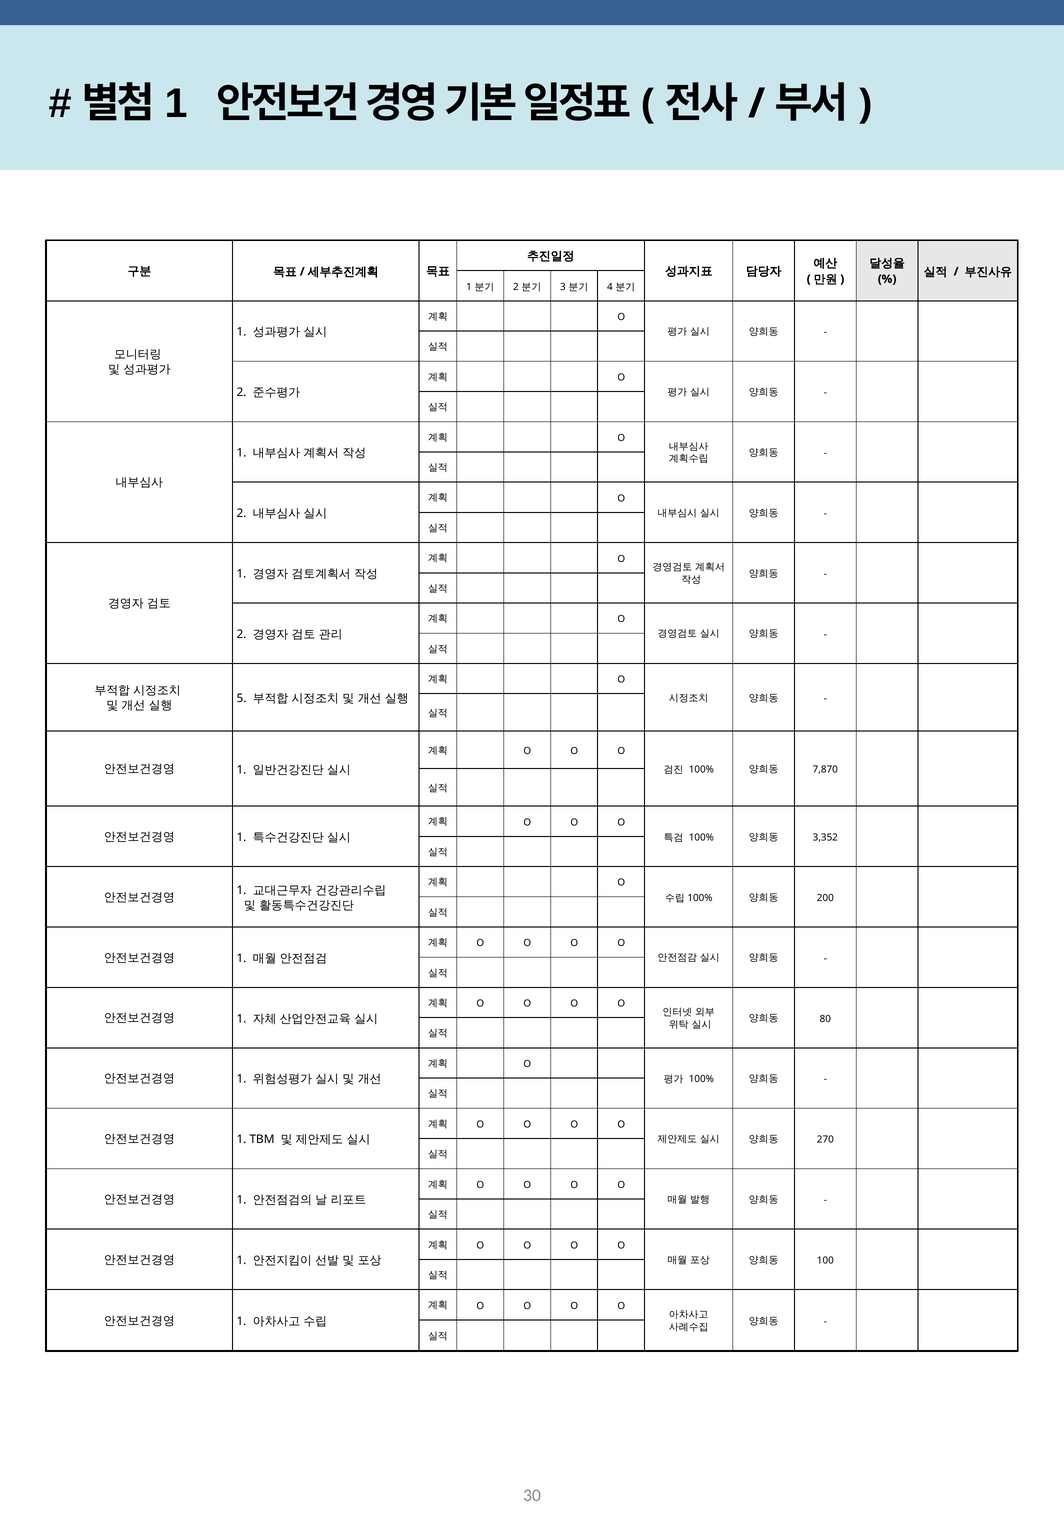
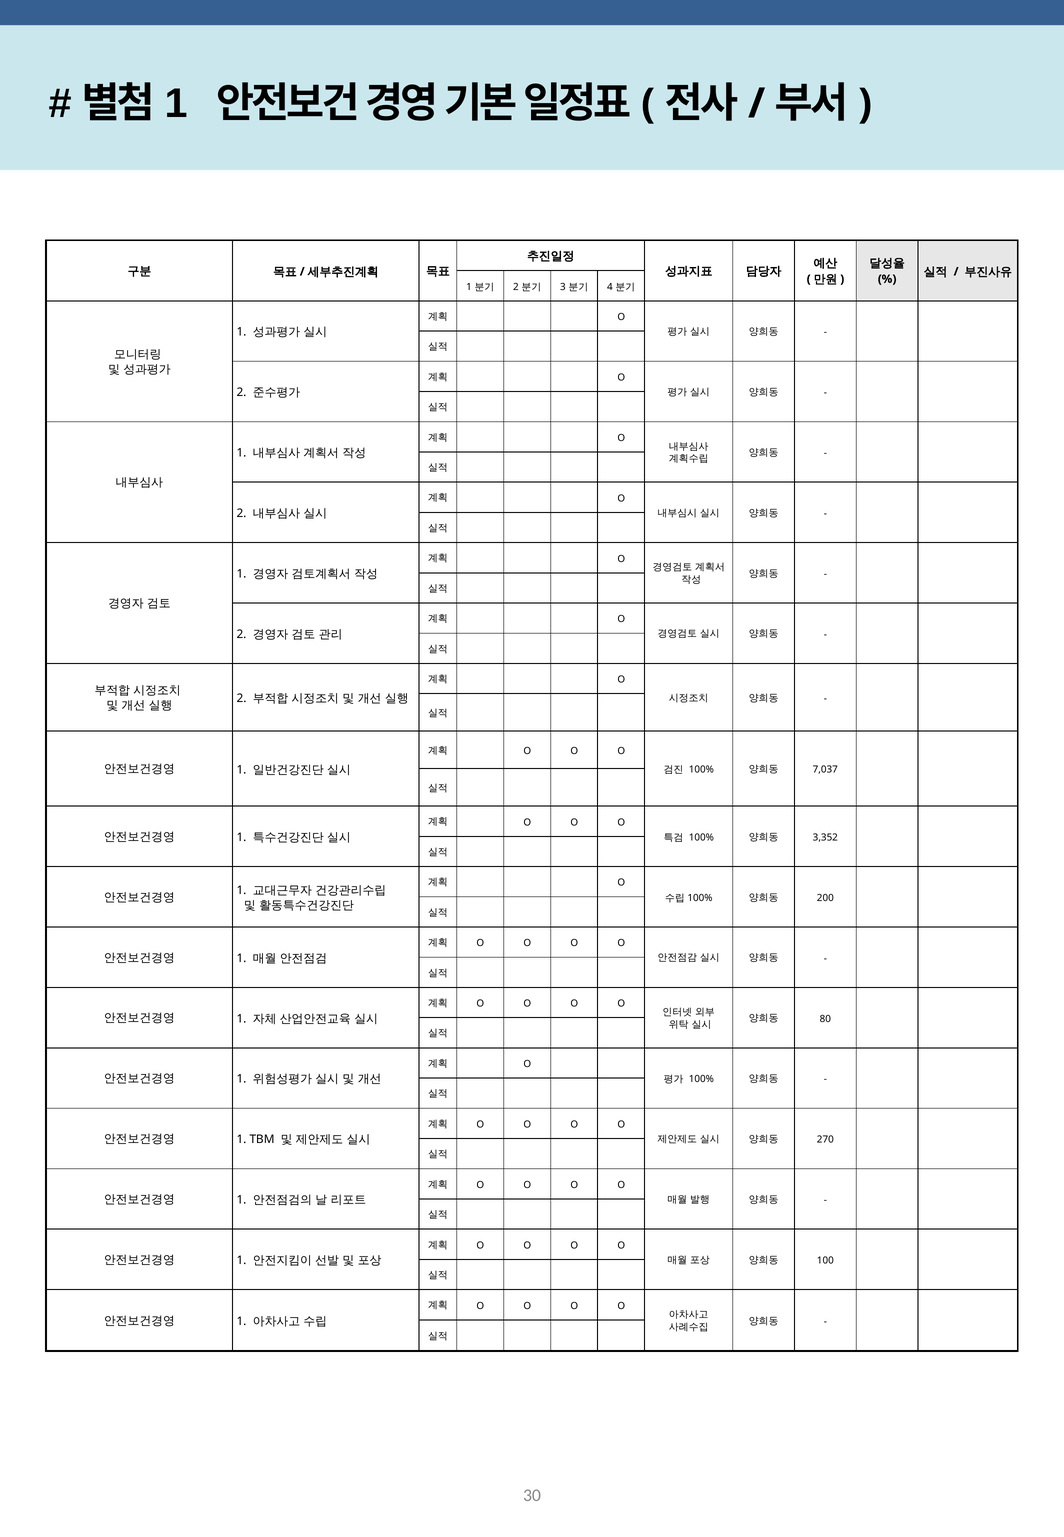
5: 5 -> 2 (242, 698)
7,870: 7,870 -> 7,037 (825, 770)
